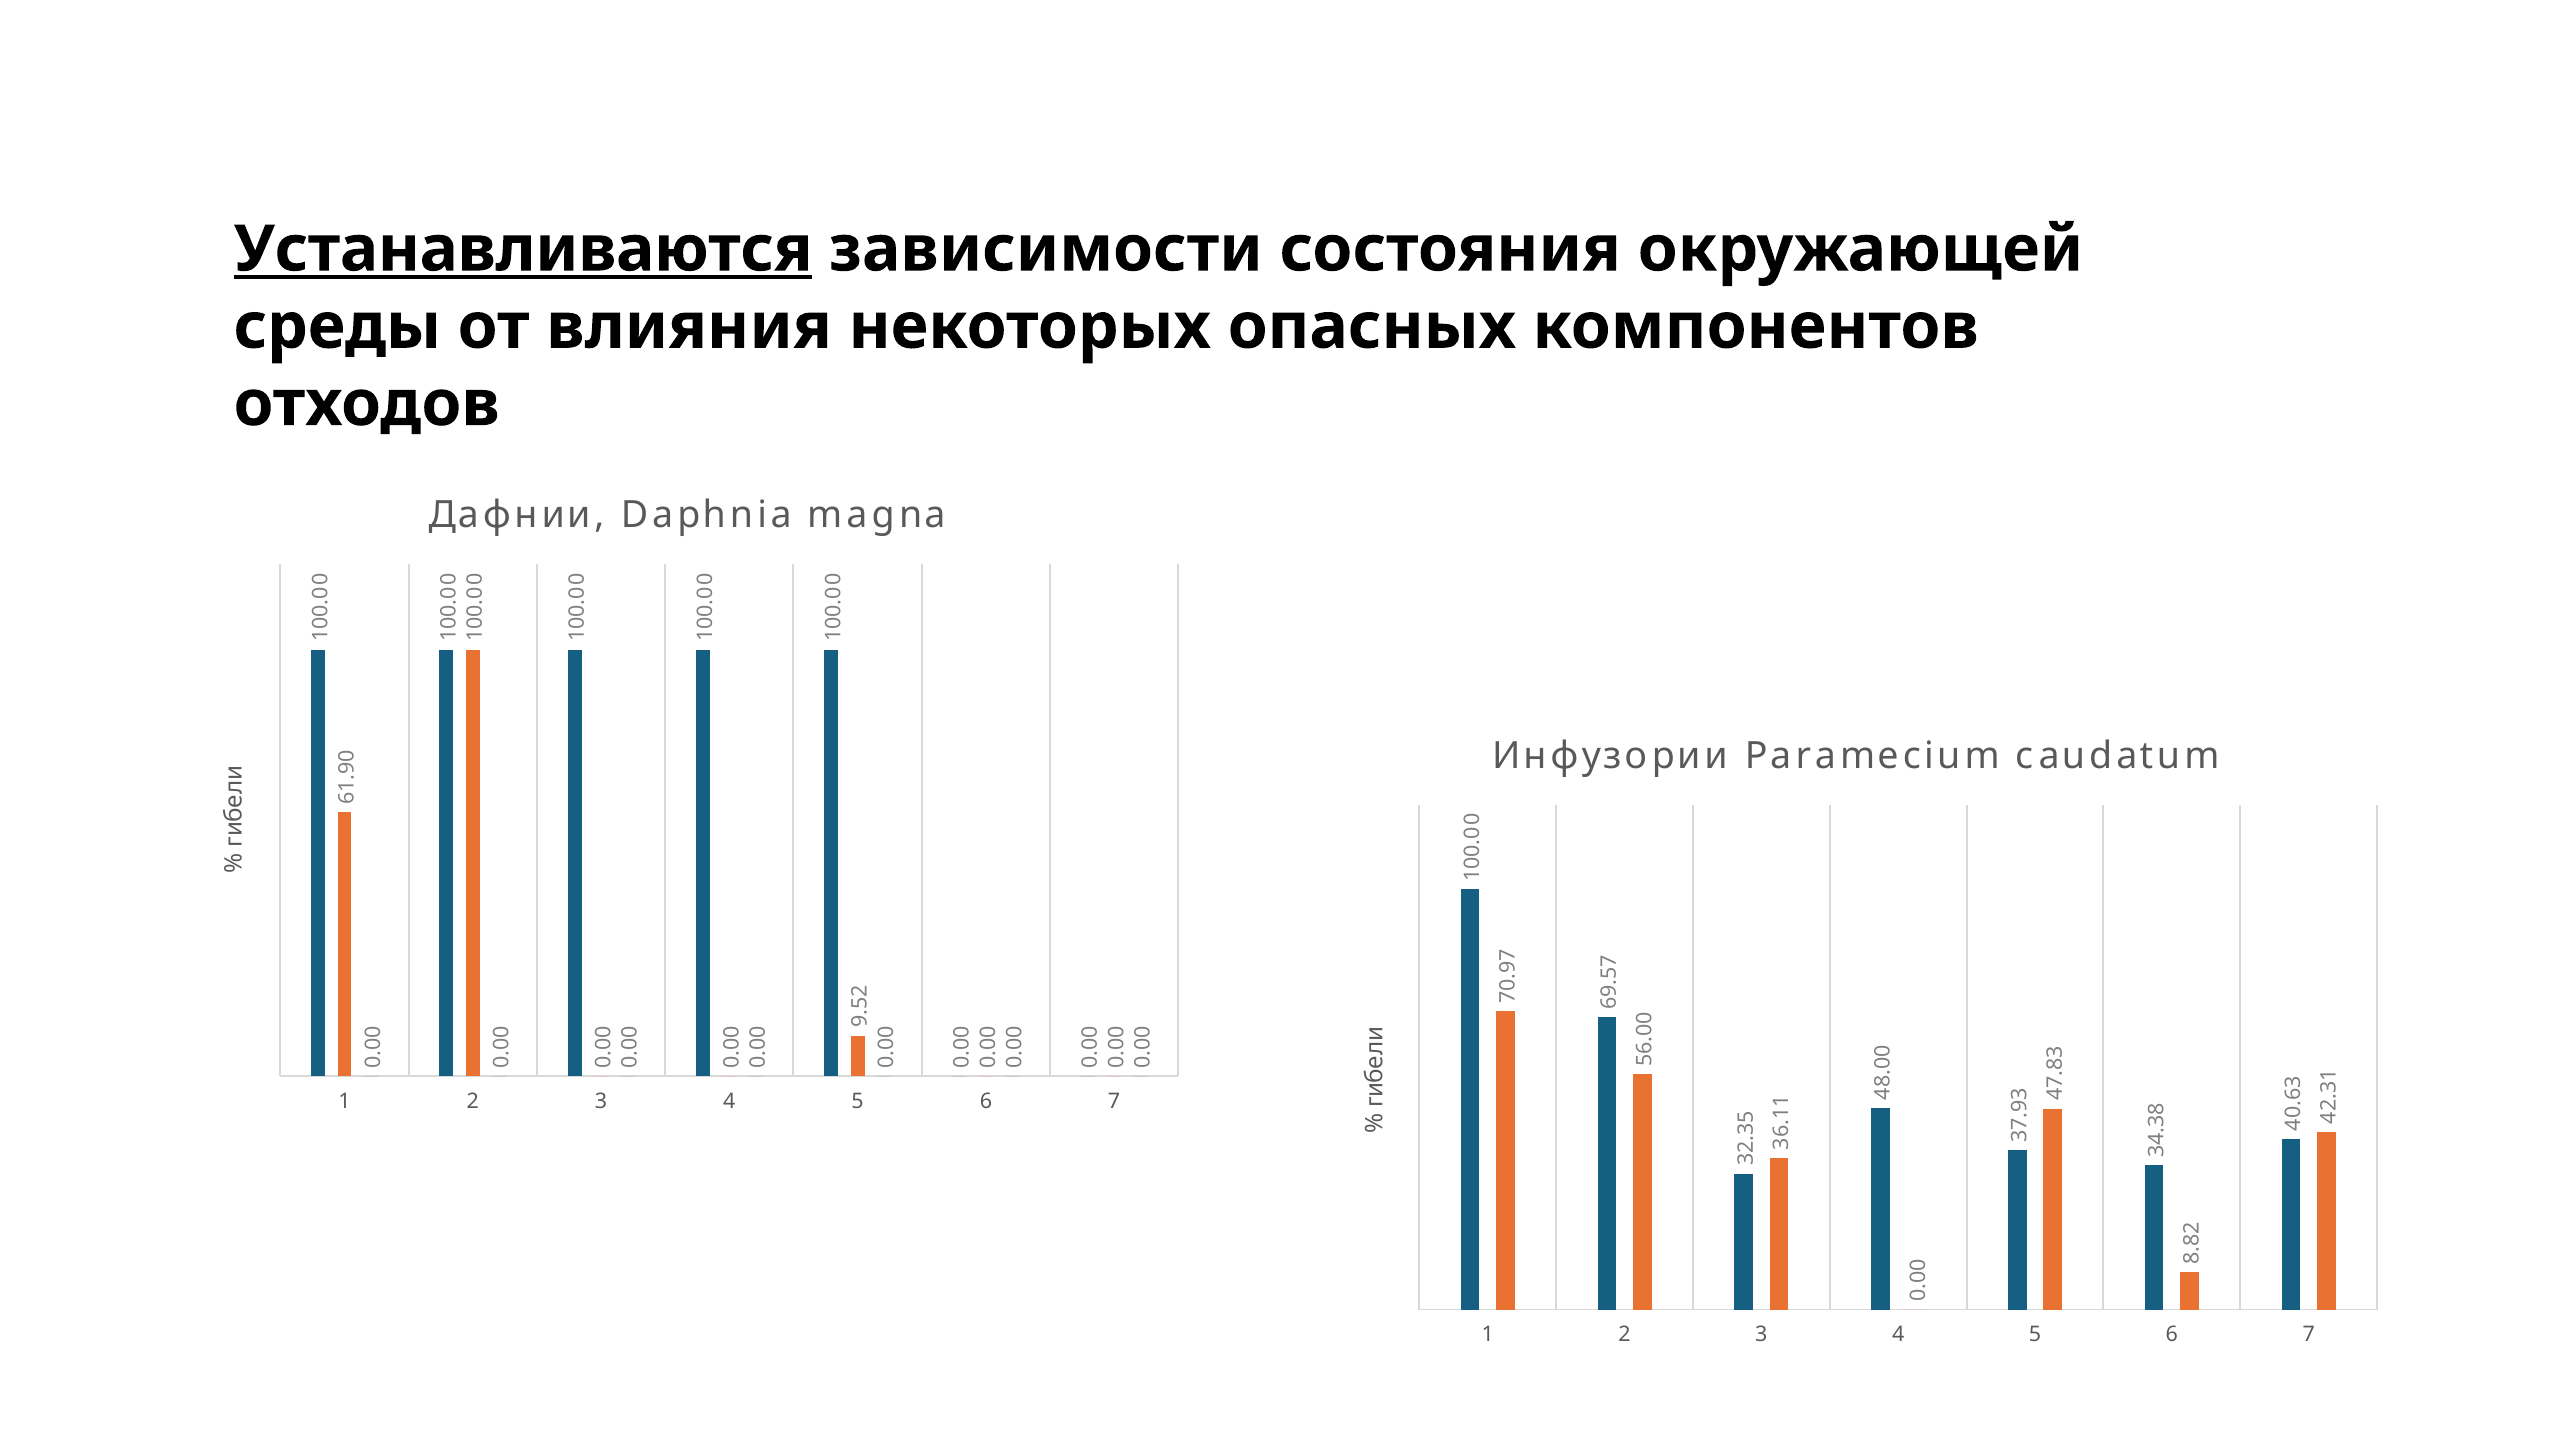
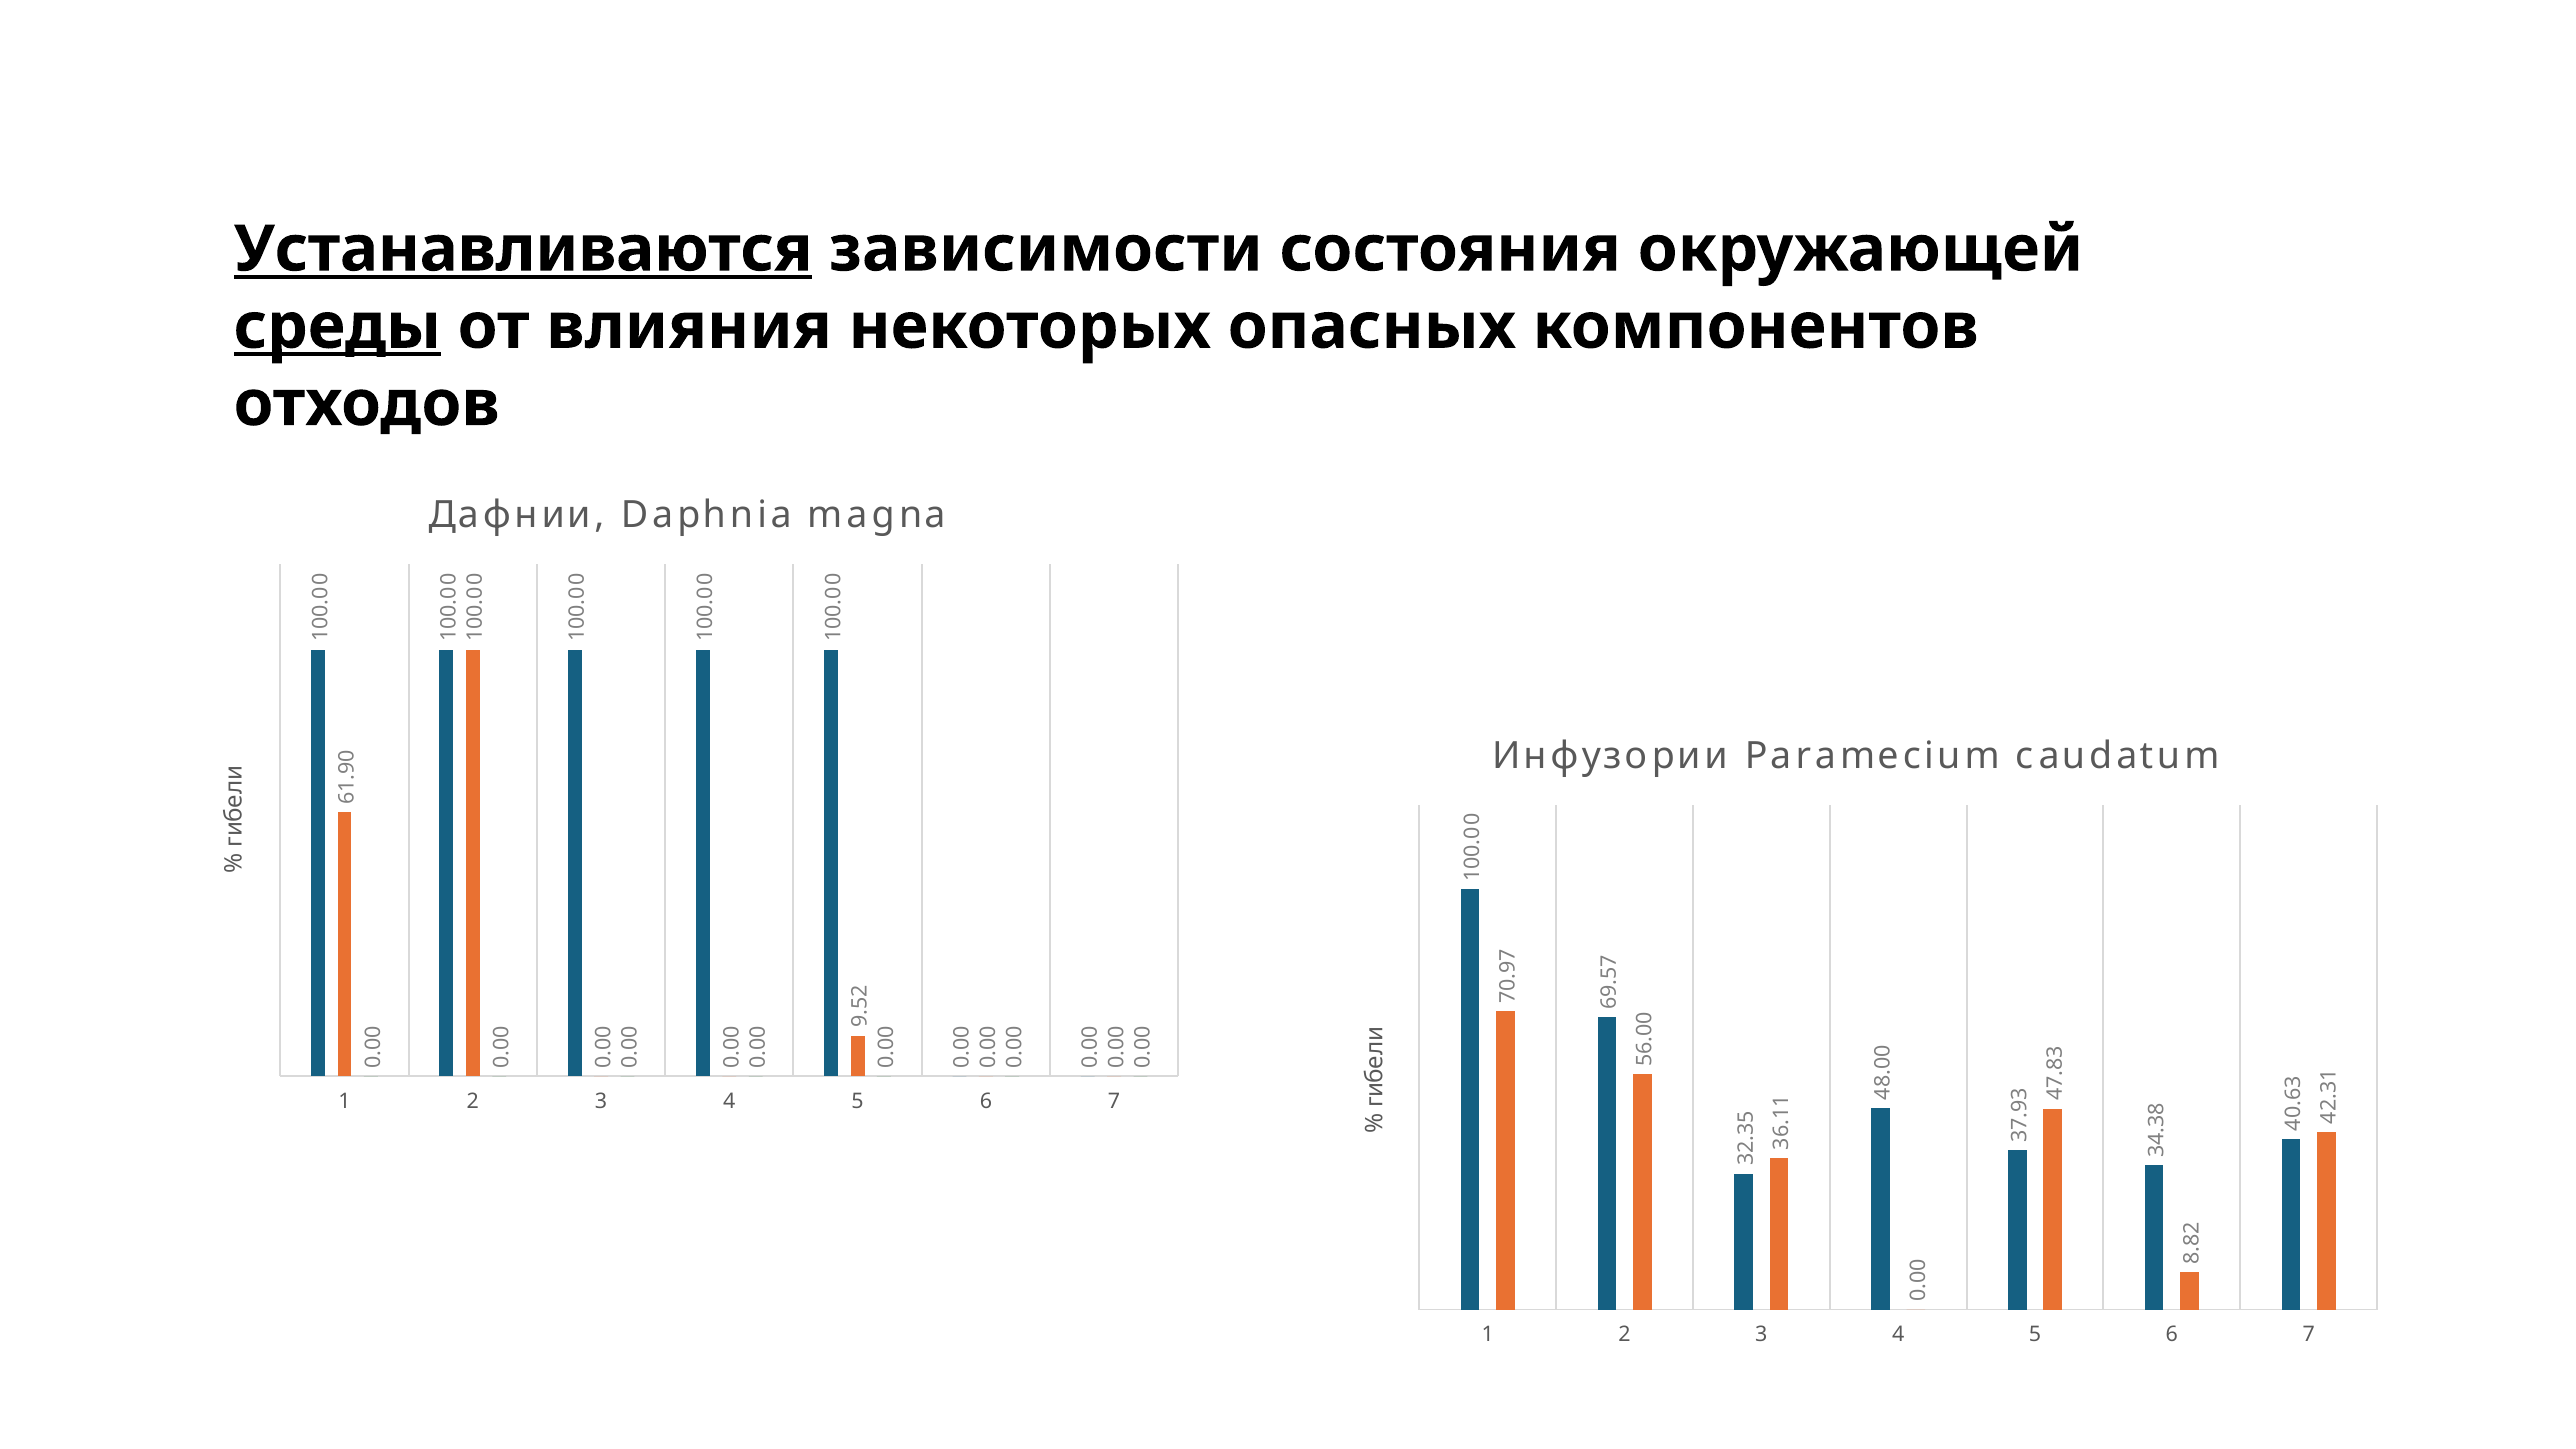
среды underline: none -> present (337, 327)
